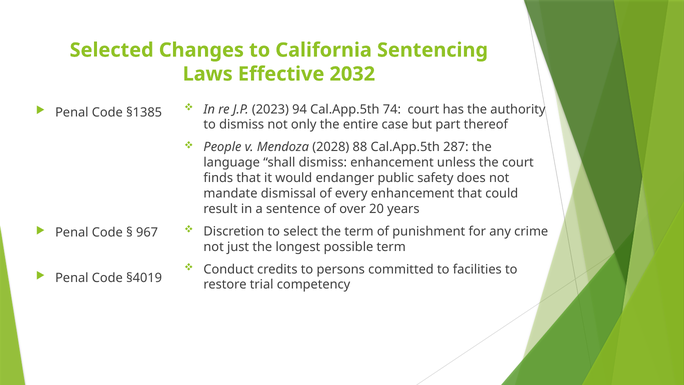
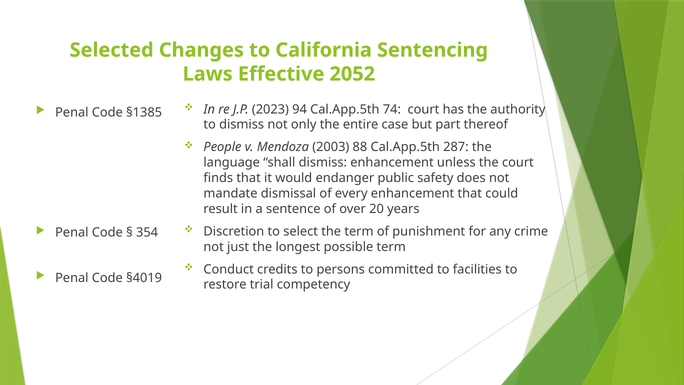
2032: 2032 -> 2052 (352, 74)
2028: 2028 -> 2003 (331, 147)
967: 967 -> 354 (147, 233)
